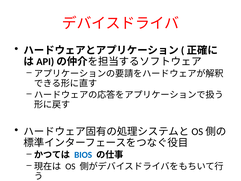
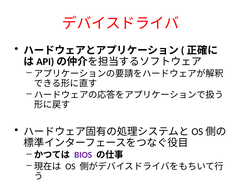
BIOS colour: blue -> purple (83, 155)
